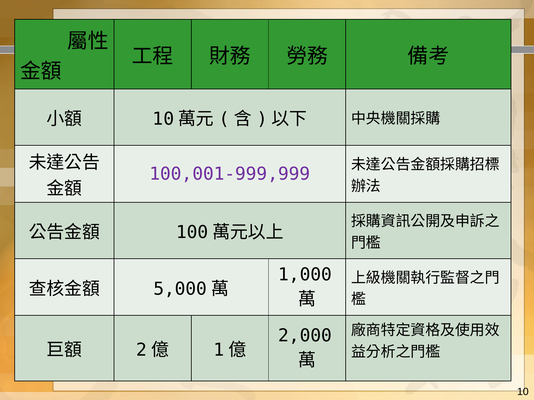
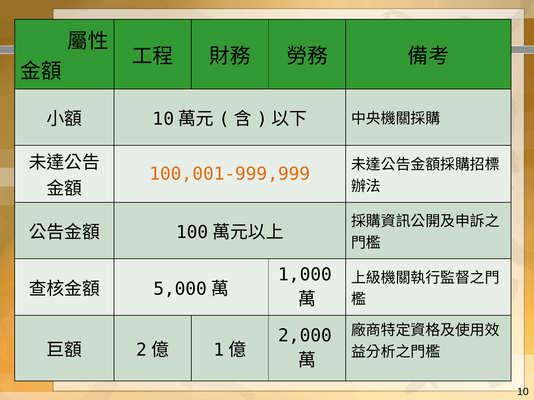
100,001-999,999 colour: purple -> orange (230, 174)
